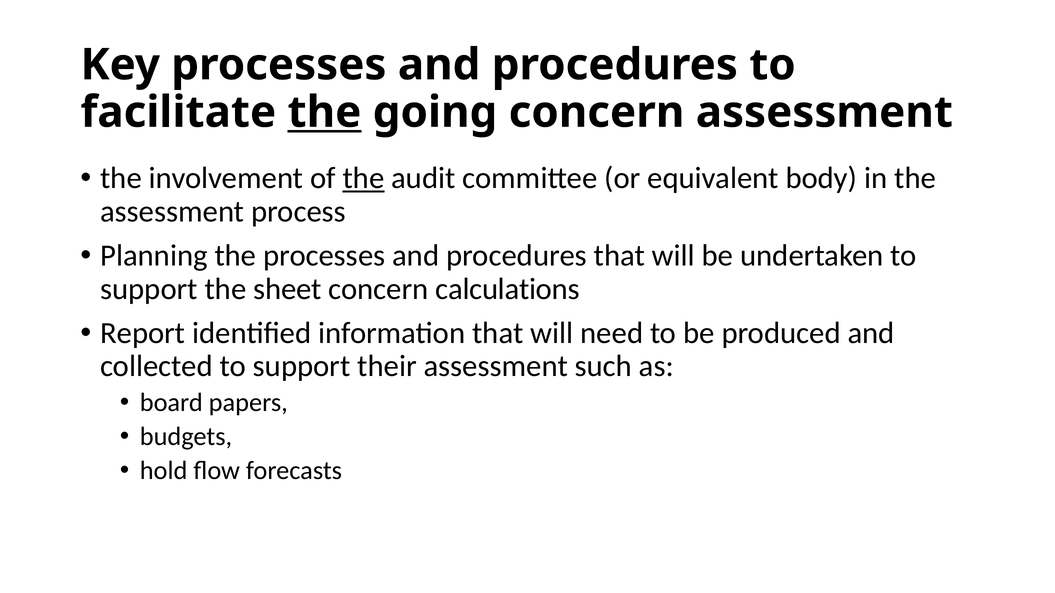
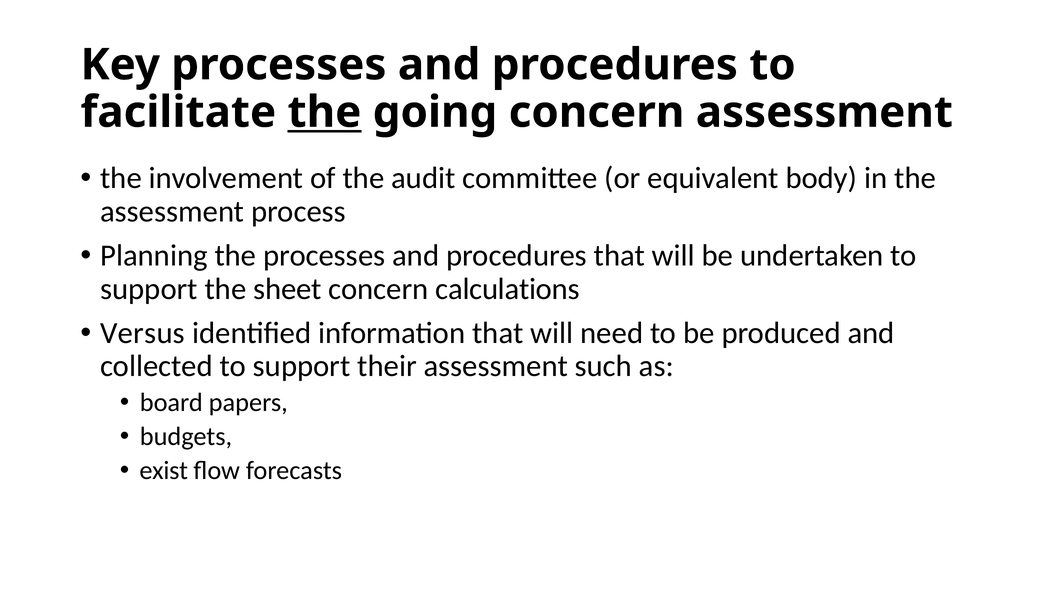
the underline: present -> none (363, 178)
Report: Report -> Versus (143, 333)
hold: hold -> exist (164, 471)
